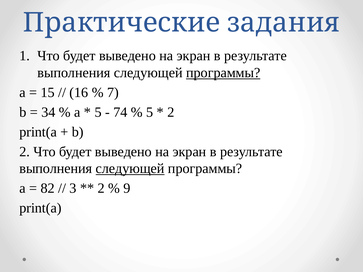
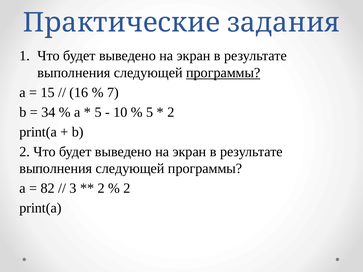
74: 74 -> 10 (120, 112)
следующей underline: present -> none (130, 169)
9: 9 -> 2 (127, 188)
